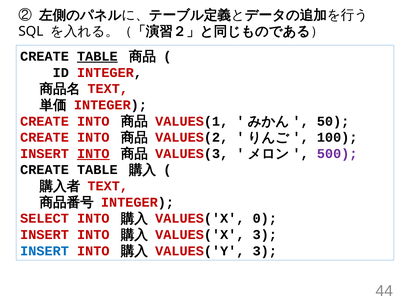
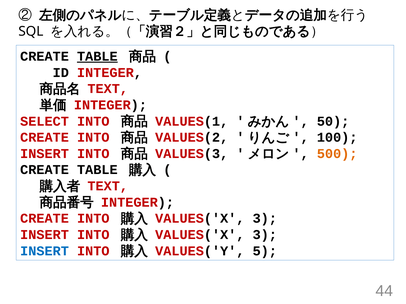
CREATE: CREATE -> SELECT (45, 121)
INTO underline: present -> none (93, 154)
500 colour: purple -> orange (337, 154)
SELECT: SELECT -> CREATE (45, 219)
0: 0 -> 3 (265, 219)
VALUES('Y 3: 3 -> 5 (265, 251)
